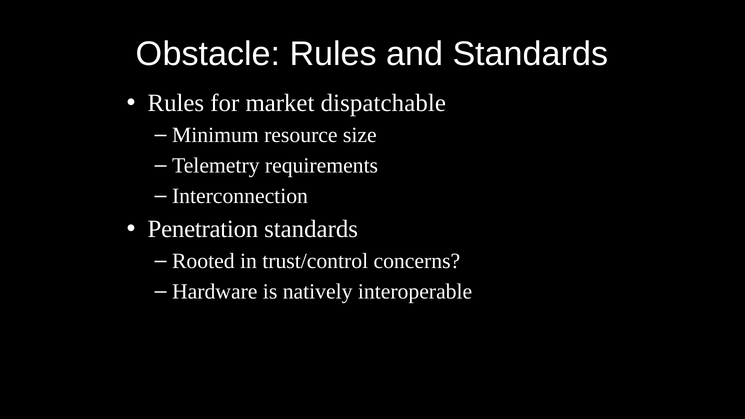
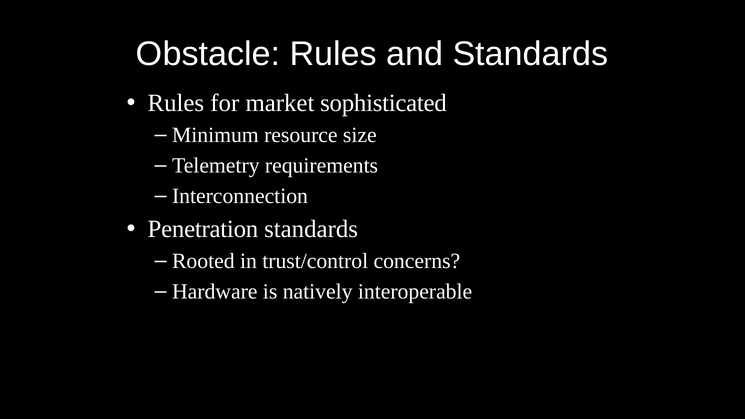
dispatchable: dispatchable -> sophisticated (383, 103)
